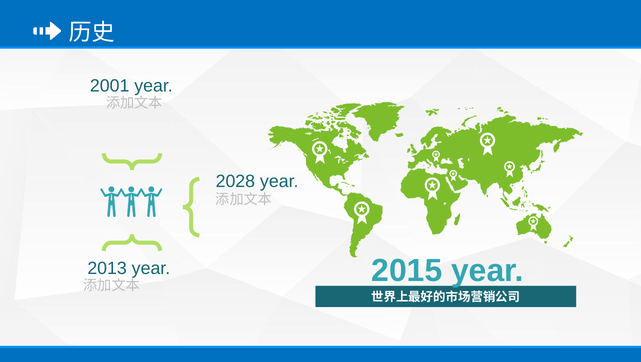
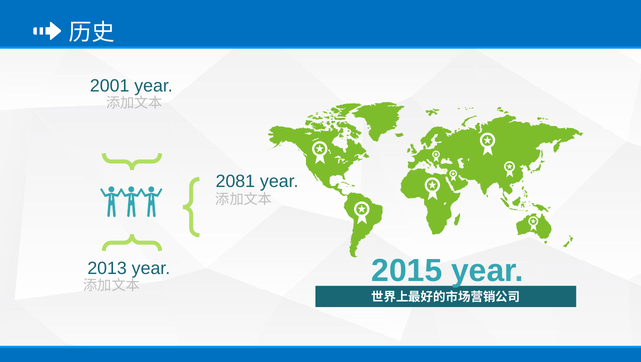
2028: 2028 -> 2081 (235, 181)
